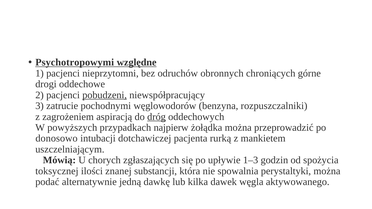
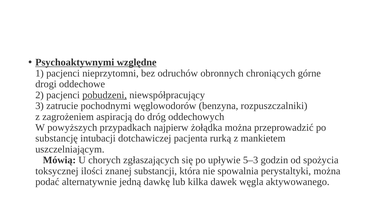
Psychotropowymi: Psychotropowymi -> Psychoaktywnymi (75, 62)
dróg underline: present -> none (156, 117)
donosowo: donosowo -> substancję (57, 139)
1–3: 1–3 -> 5–3 (251, 160)
